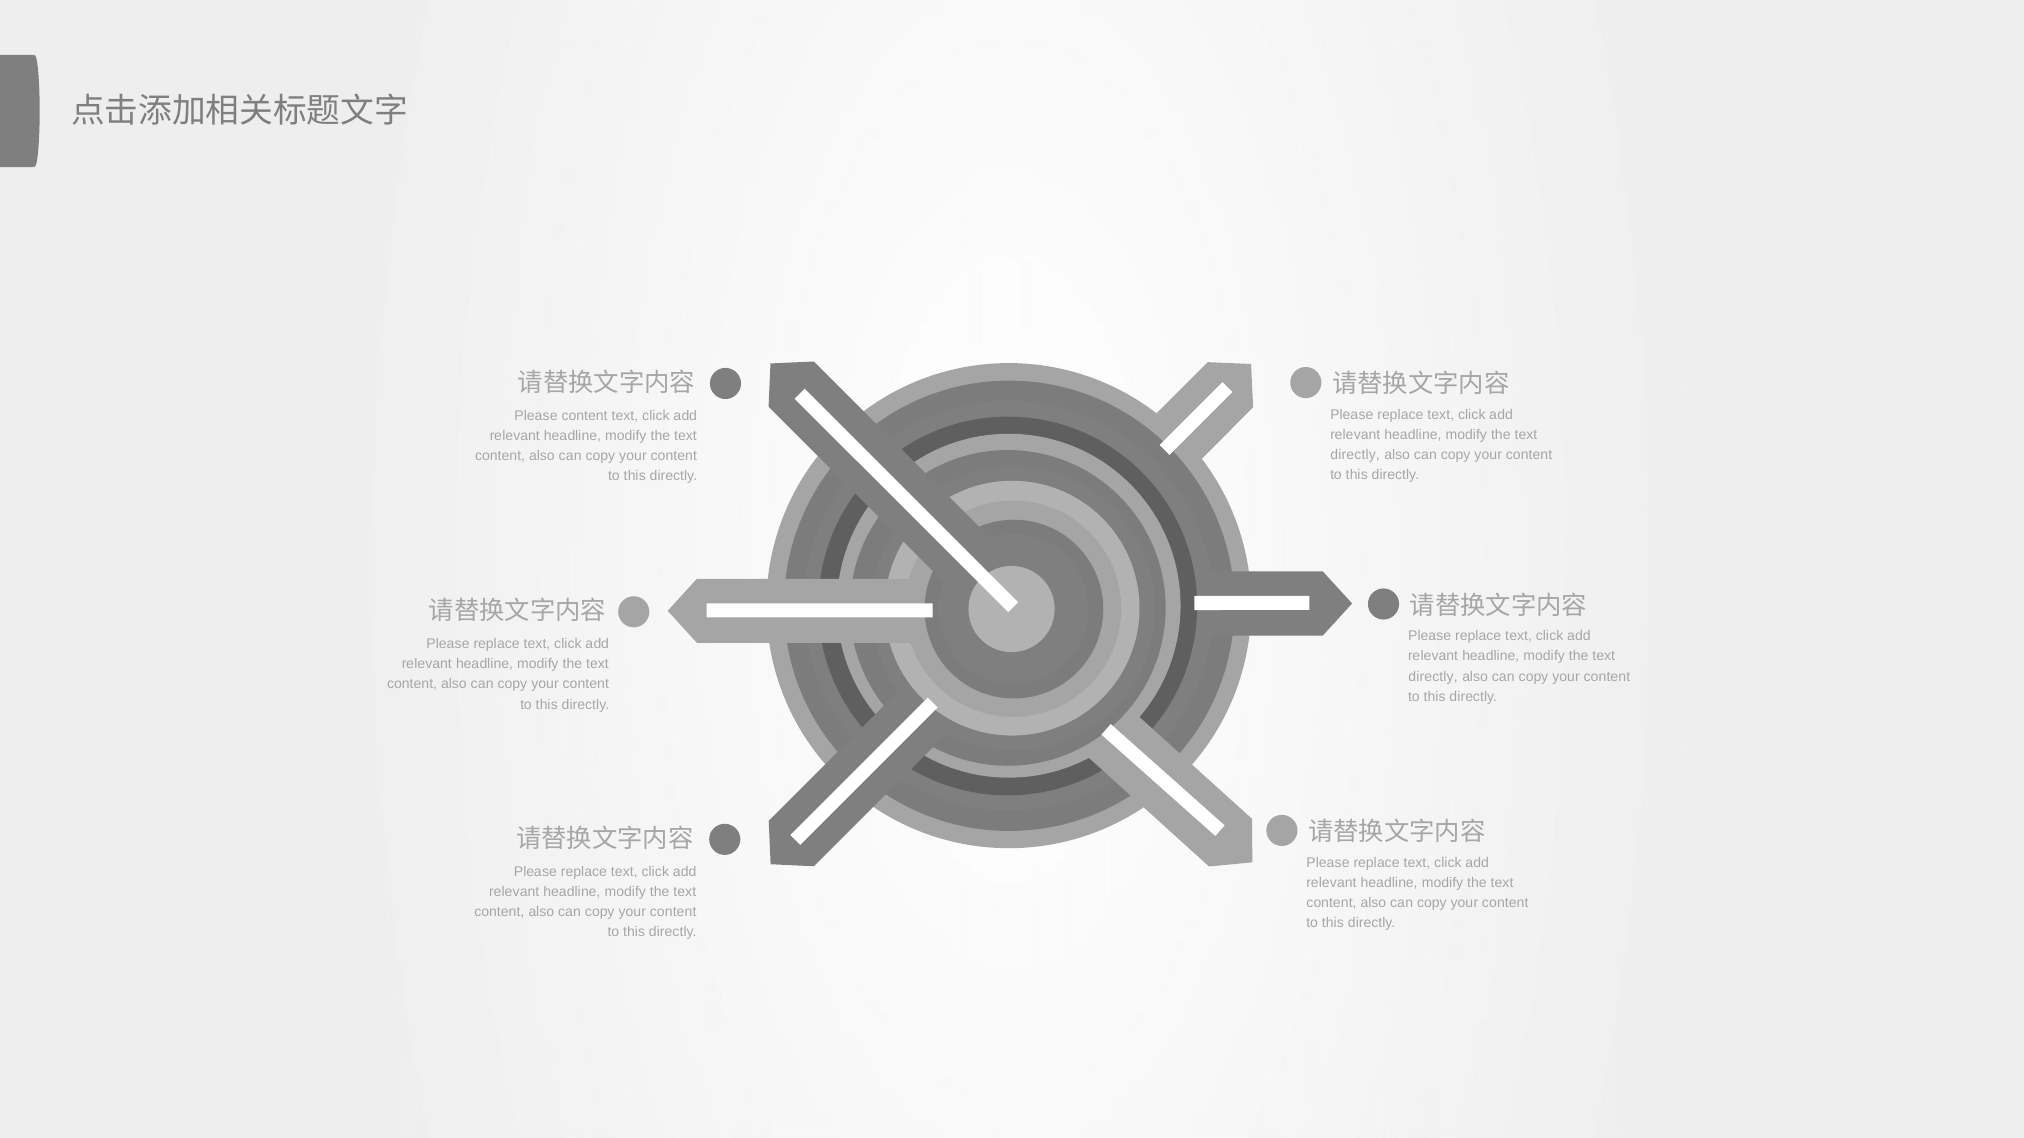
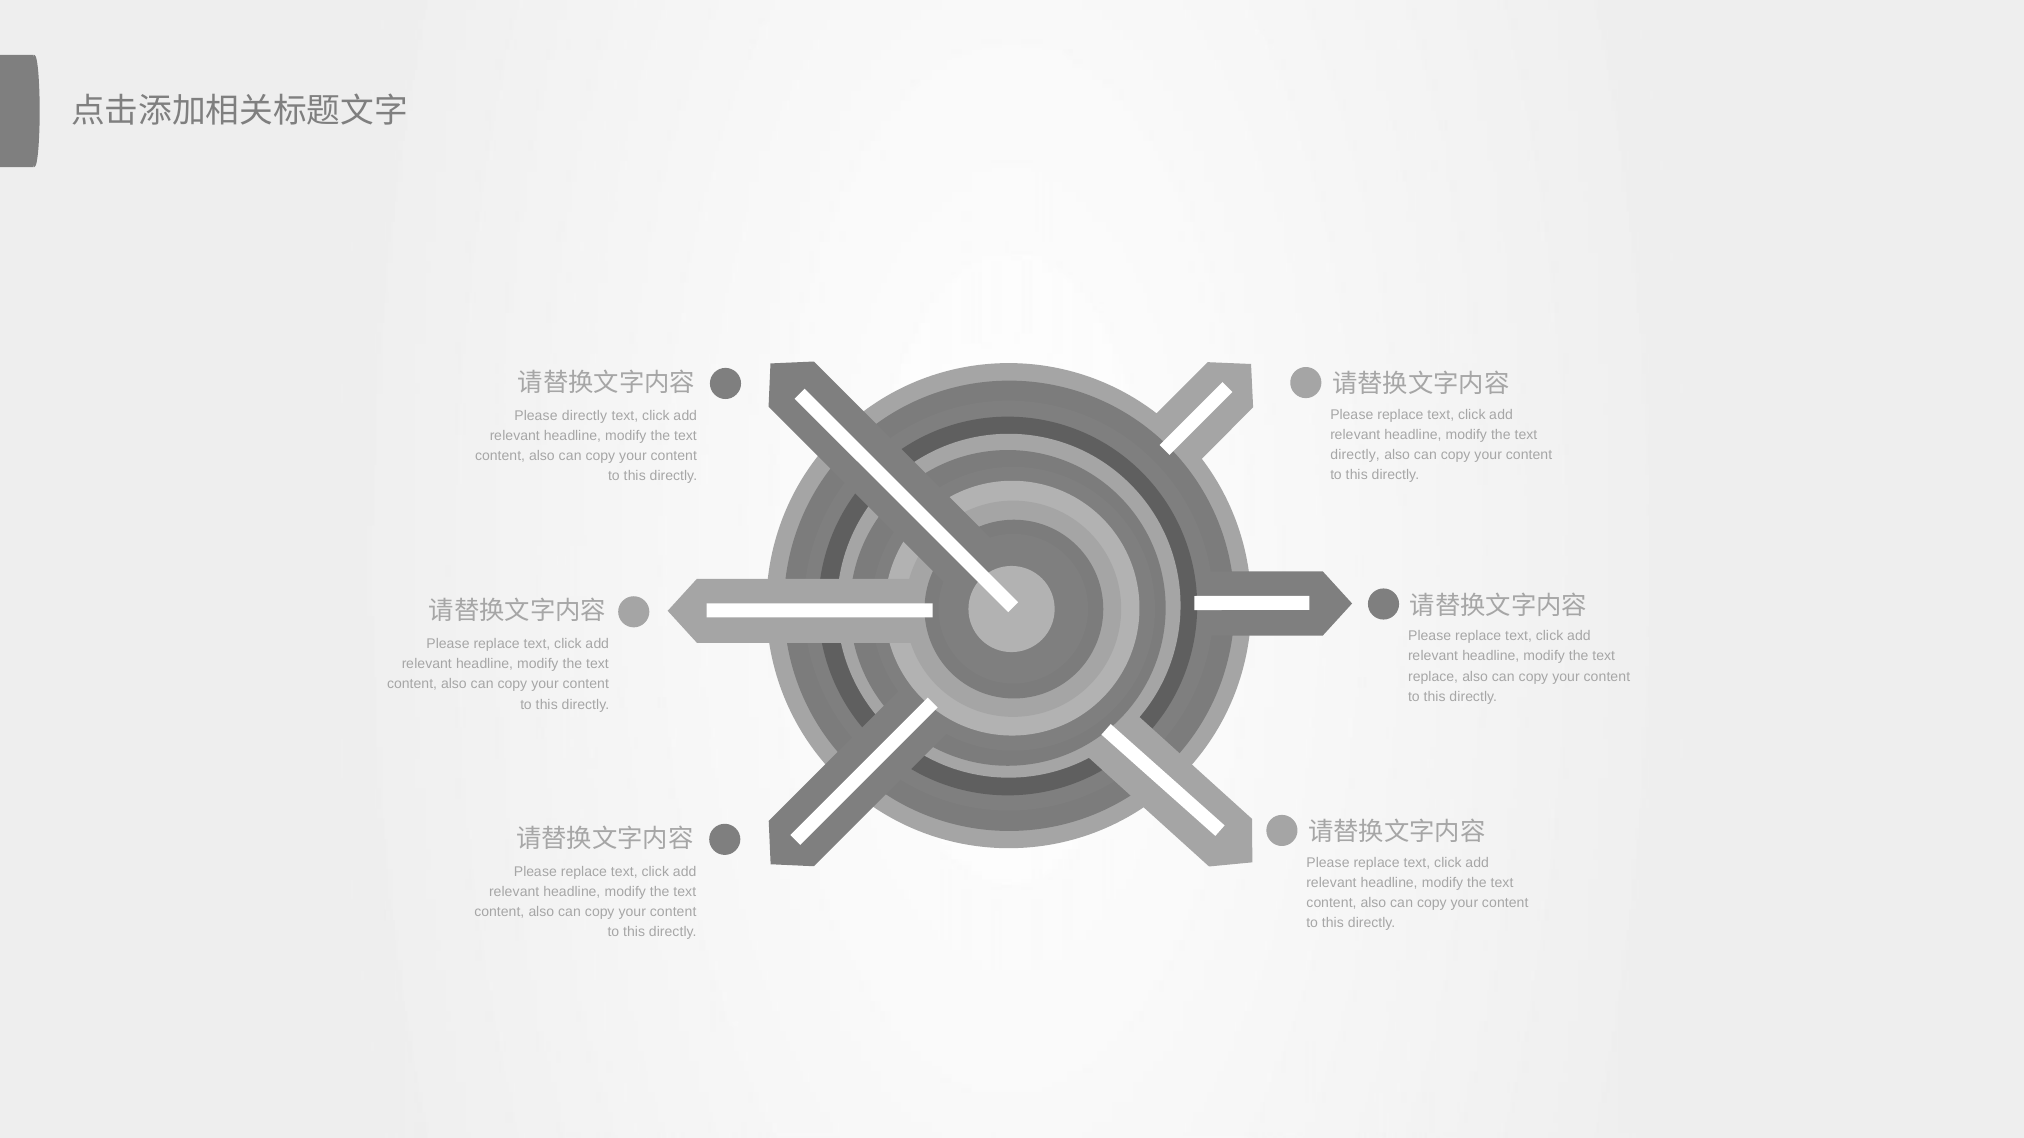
Please content: content -> directly (585, 416)
directly: directly -> replace (1433, 677)
